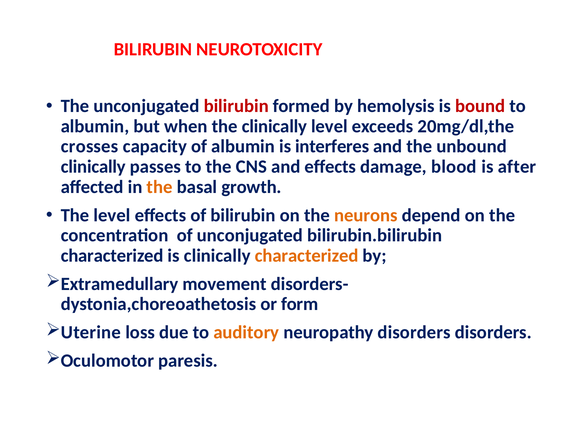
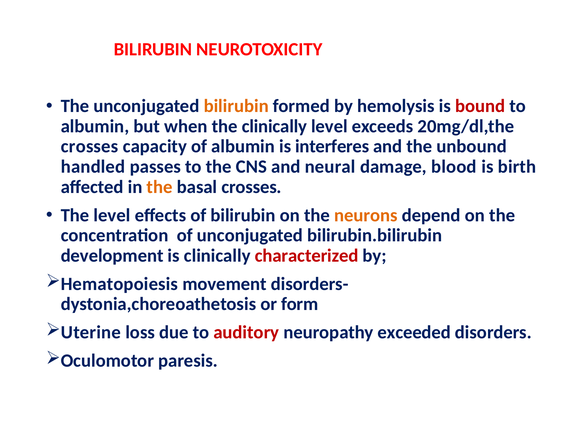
bilirubin colour: red -> orange (236, 106)
clinically: clinically -> handled (93, 167)
and effects: effects -> neural (330, 167)
after: after -> birth (517, 167)
basal growth: growth -> crosses (252, 187)
characterized: characterized -> development (112, 255)
characterized colour: orange -> red (307, 255)
Extramedullary: Extramedullary -> Hematopoiesis (119, 284)
auditory colour: orange -> red (246, 332)
neuropathy disorders: disorders -> exceeded (414, 332)
